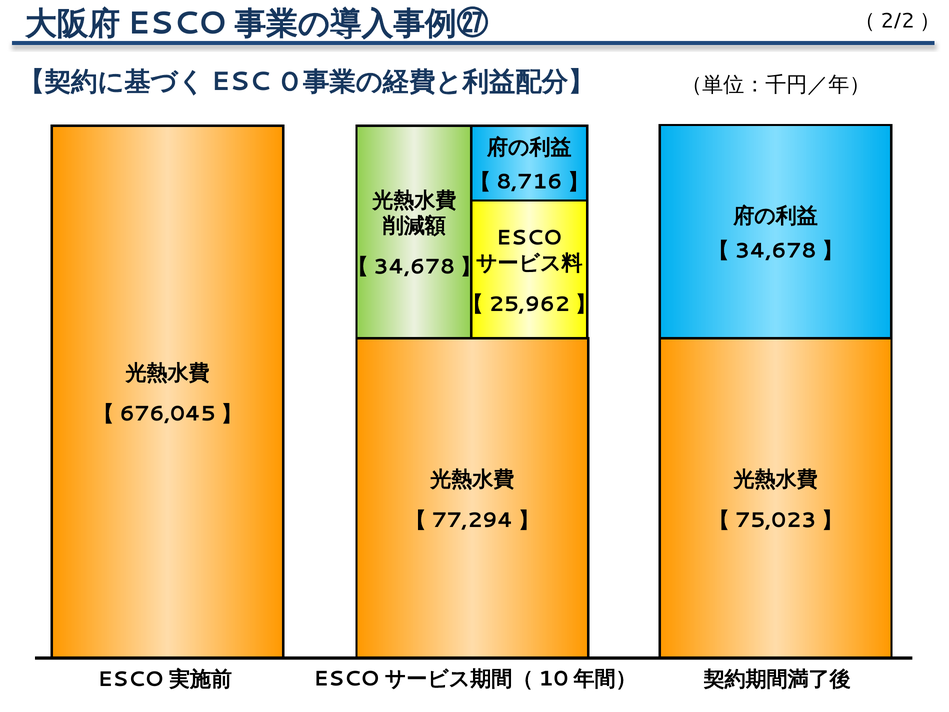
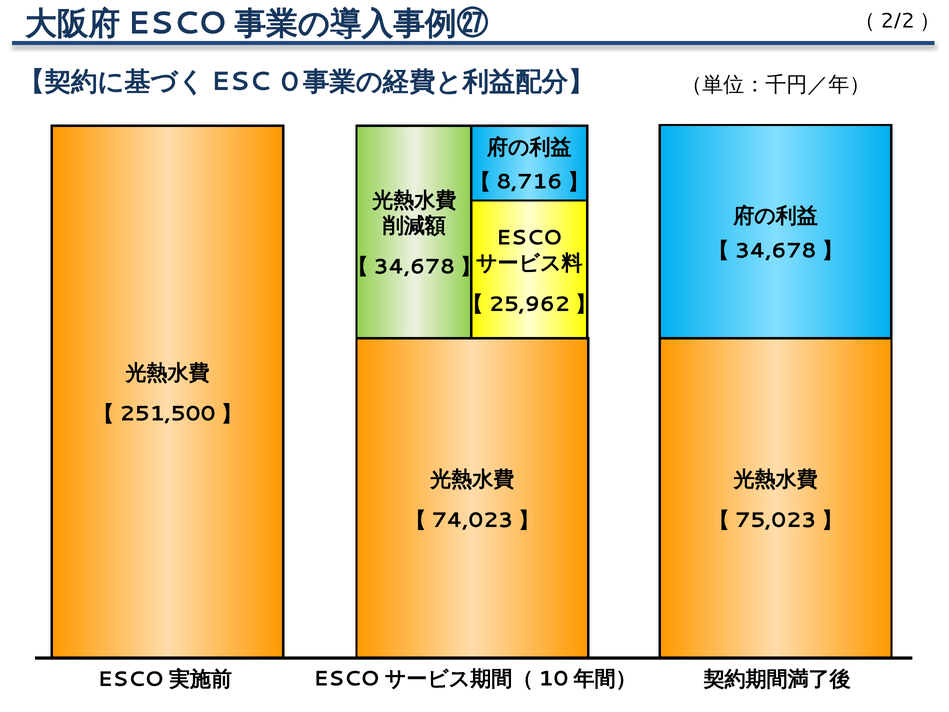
676,045: 676,045 -> 251,500 (168, 414)
77,294: 77,294 -> 74,023 (473, 520)
